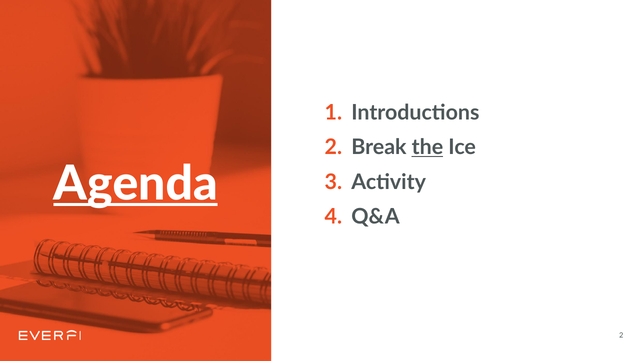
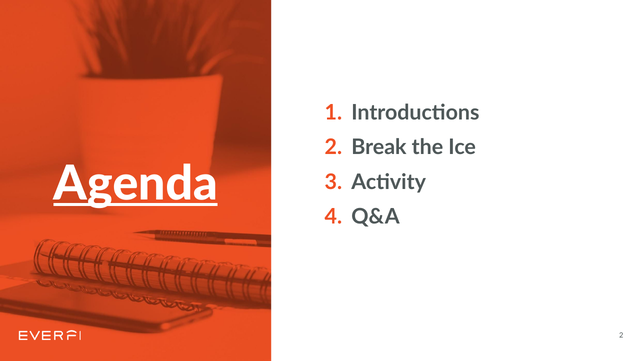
the underline: present -> none (427, 147)
